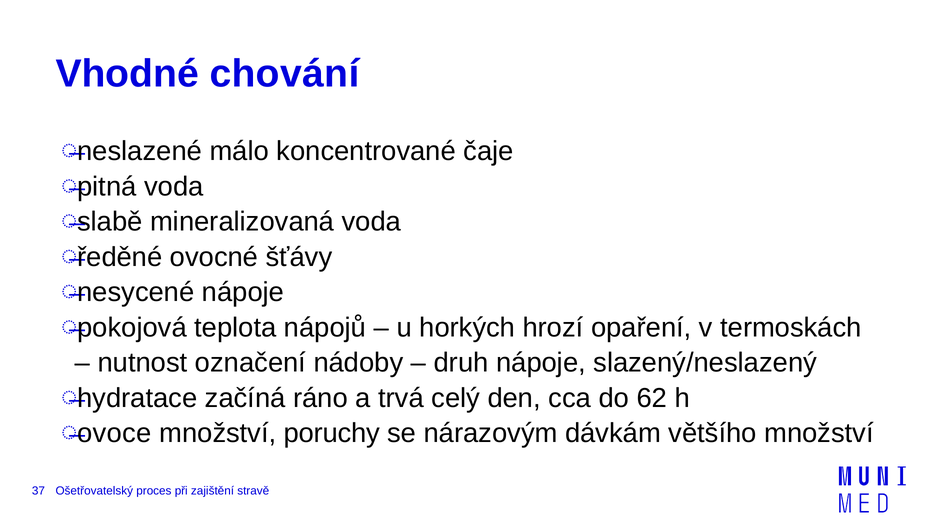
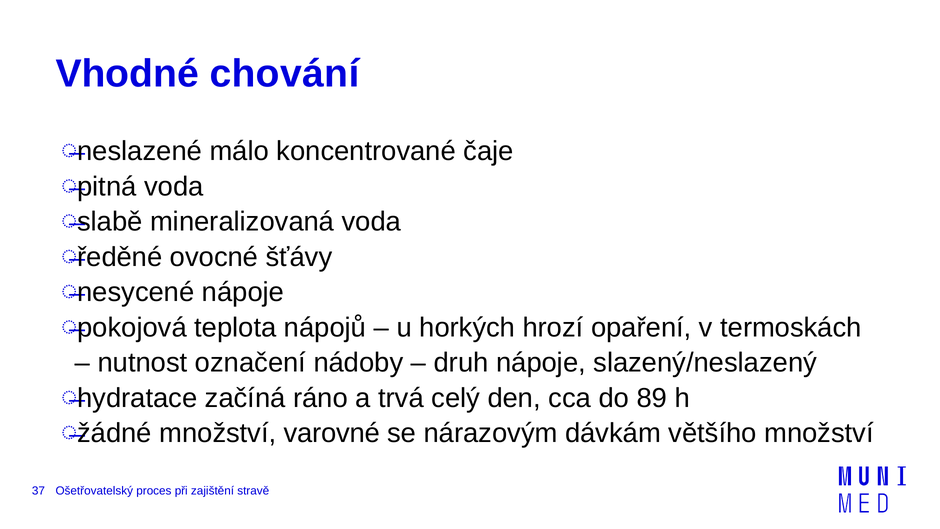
62: 62 -> 89 (652, 398)
ovoce: ovoce -> žádné (114, 433)
poruchy: poruchy -> varovné (332, 433)
